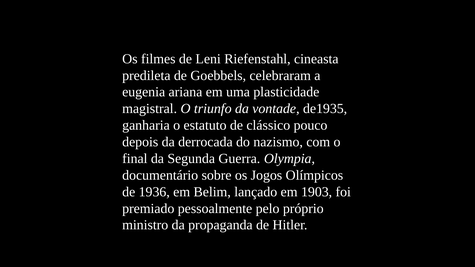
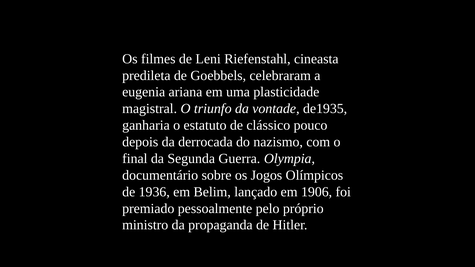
1903: 1903 -> 1906 (317, 192)
